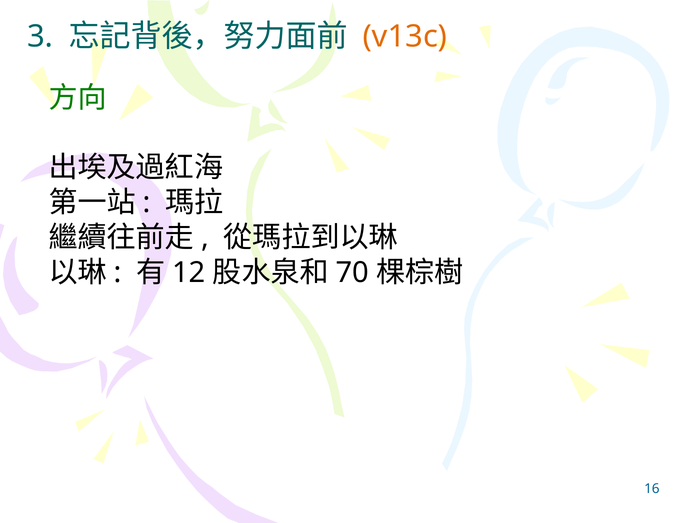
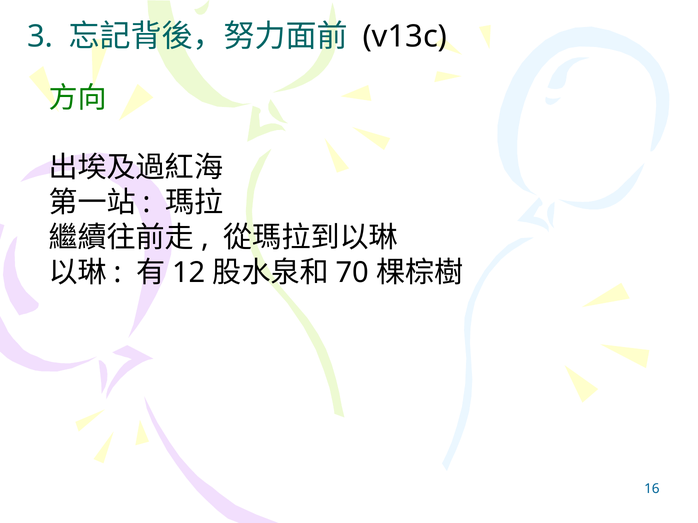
v13c colour: orange -> black (405, 37)
